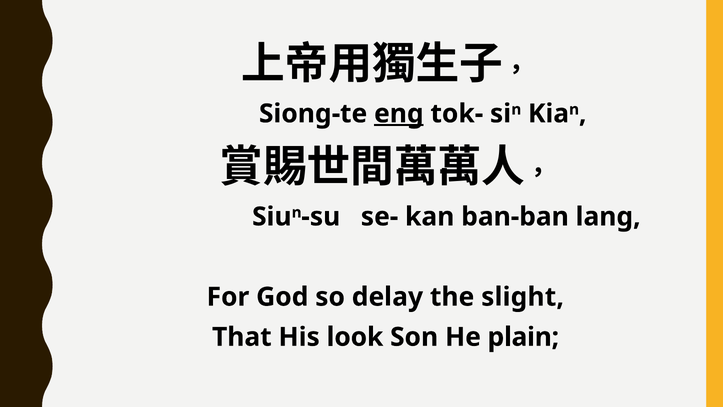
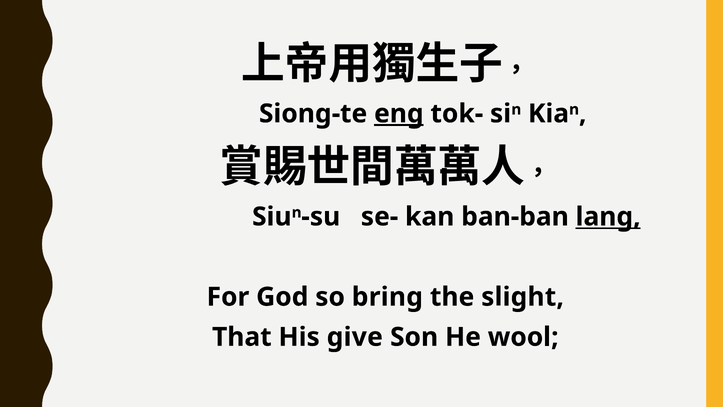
lang underline: none -> present (608, 217)
delay: delay -> bring (387, 297)
look: look -> give (355, 337)
plain: plain -> wool (523, 337)
